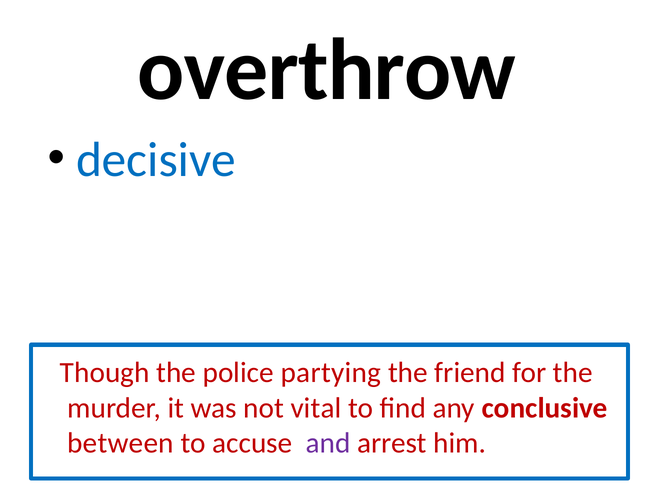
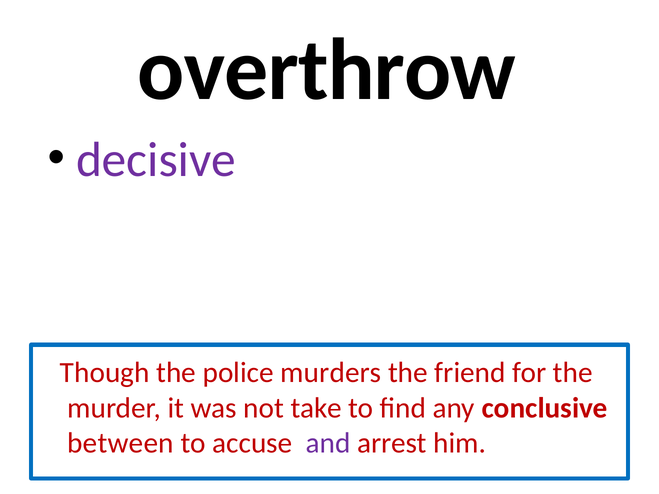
decisive colour: blue -> purple (156, 160)
partying: partying -> murders (331, 373)
vital: vital -> take (316, 408)
